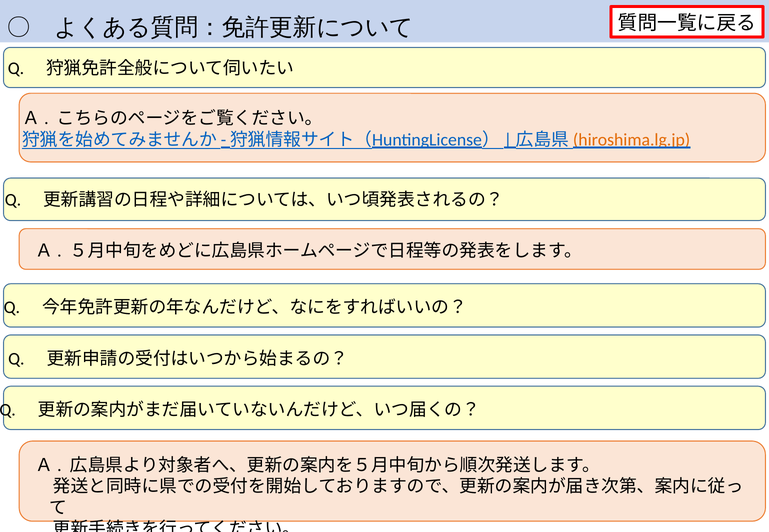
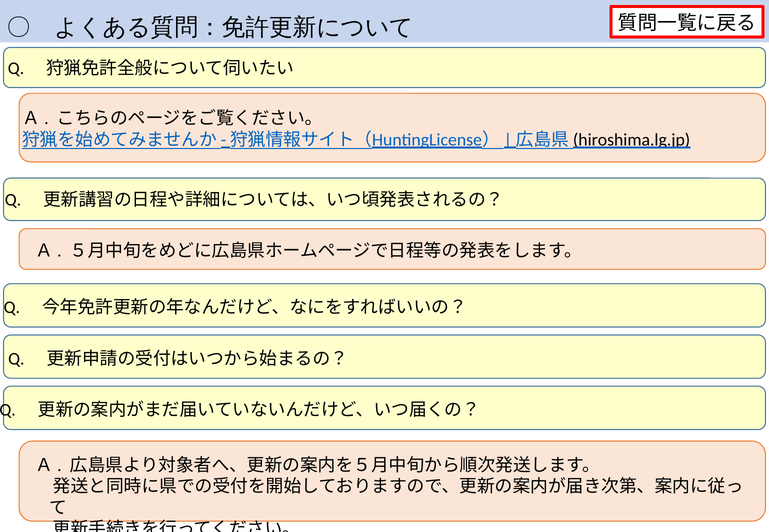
hiroshima.lg.jp colour: orange -> black (632, 140)
